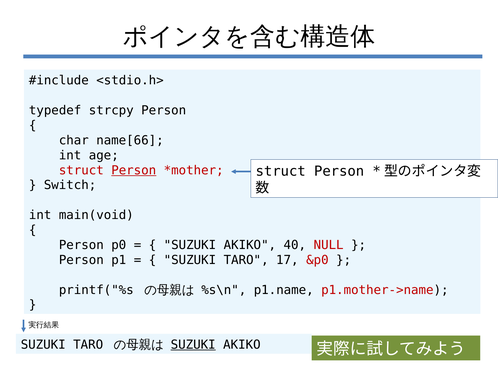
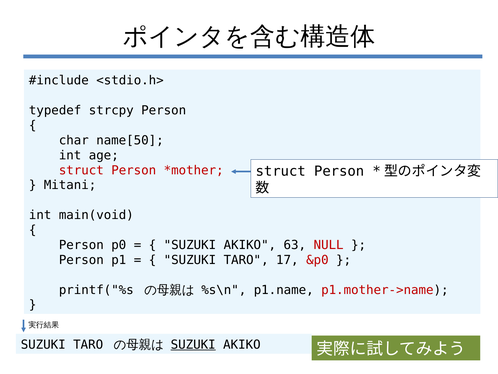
name[66: name[66 -> name[50 (130, 140)
Person underline: present -> none (134, 170)
Switch: Switch -> Mitani (70, 185)
40: 40 -> 63 (295, 245)
